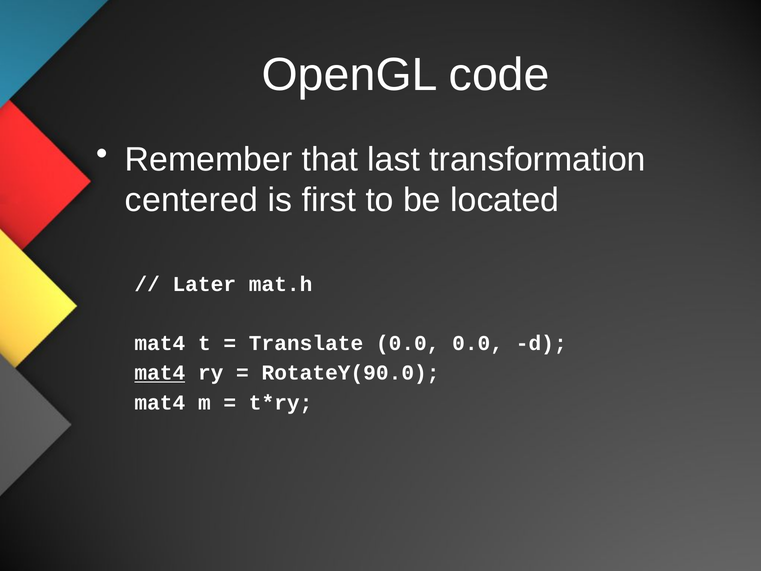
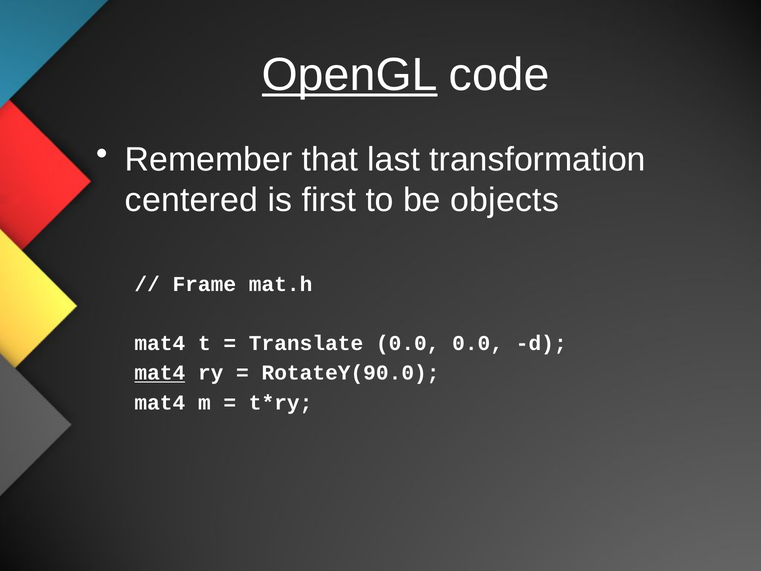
OpenGL underline: none -> present (350, 75)
located: located -> objects (505, 200)
Later: Later -> Frame (204, 284)
